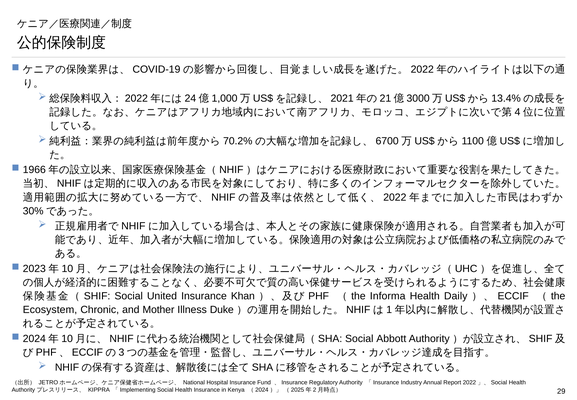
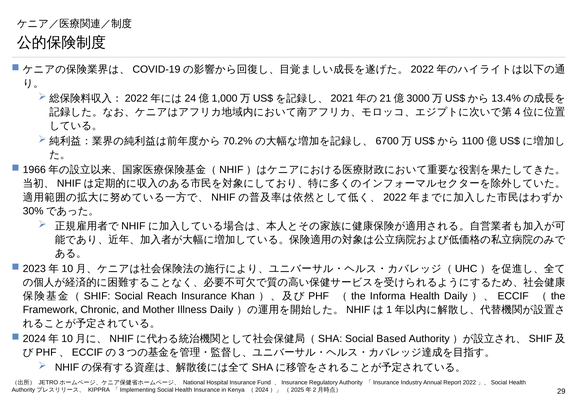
United: United -> Reach (162, 296)
Ecosystem: Ecosystem -> Framework (50, 309)
Illness Duke: Duke -> Daily (222, 309)
Abbott: Abbott -> Based (391, 338)
